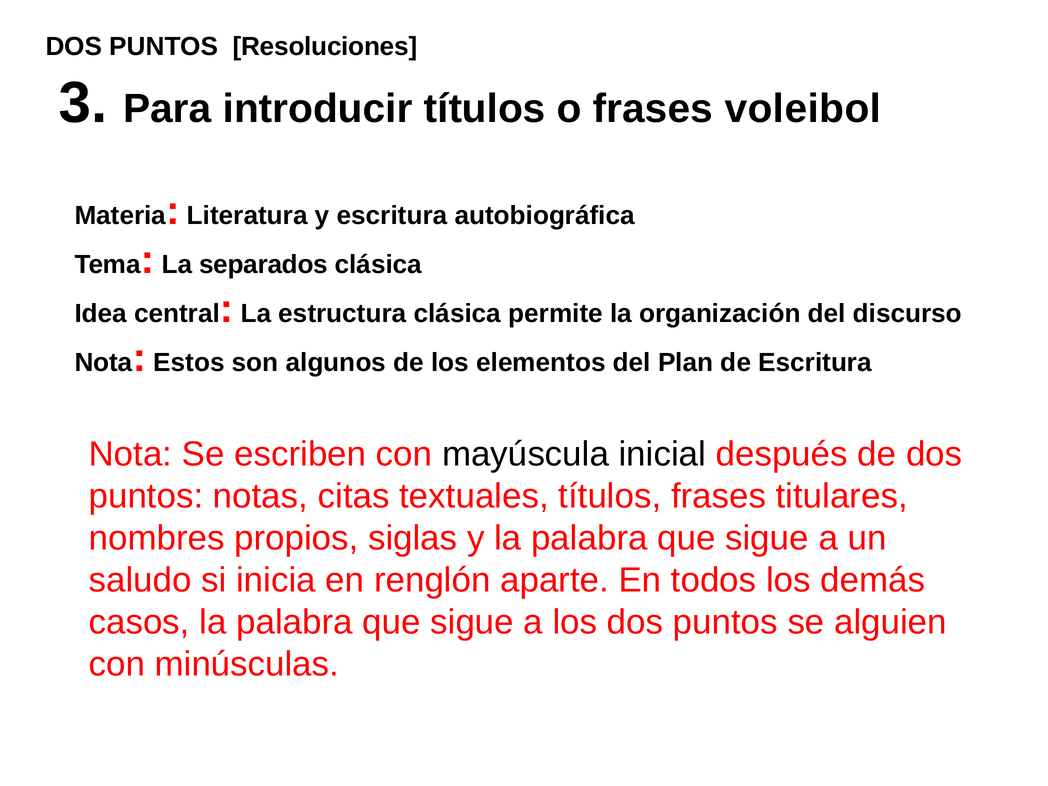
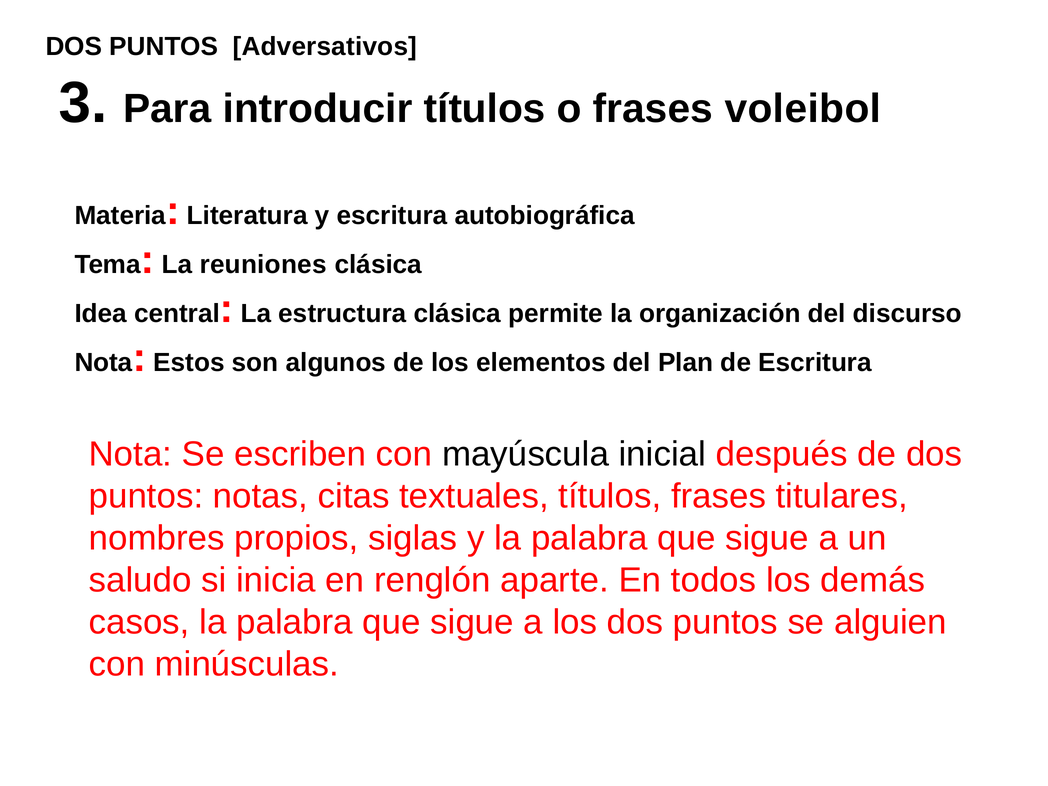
Resoluciones: Resoluciones -> Adversativos (325, 47)
separados: separados -> reuniones (263, 265)
